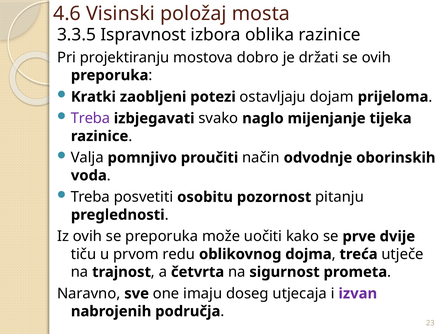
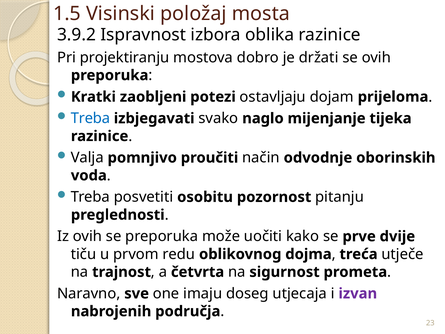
4.6: 4.6 -> 1.5 (67, 14)
3.3.5: 3.3.5 -> 3.9.2 (77, 35)
Treba colour: purple -> blue (90, 118)
